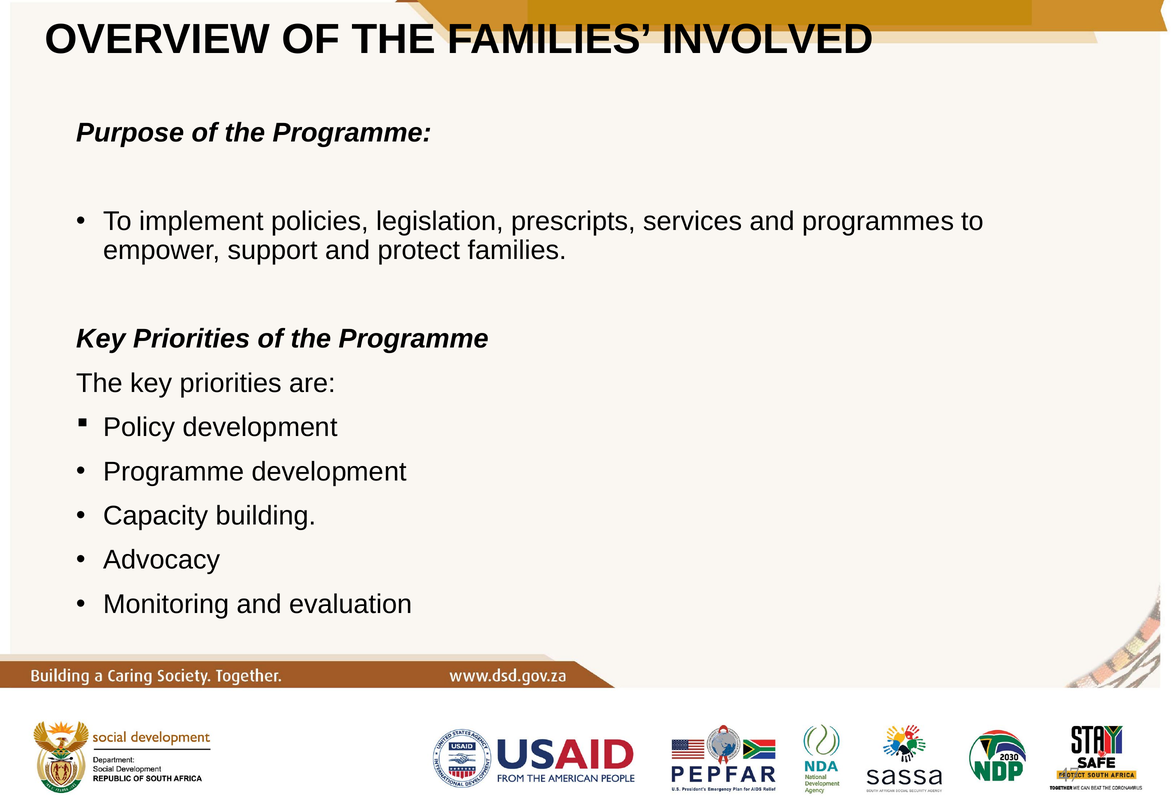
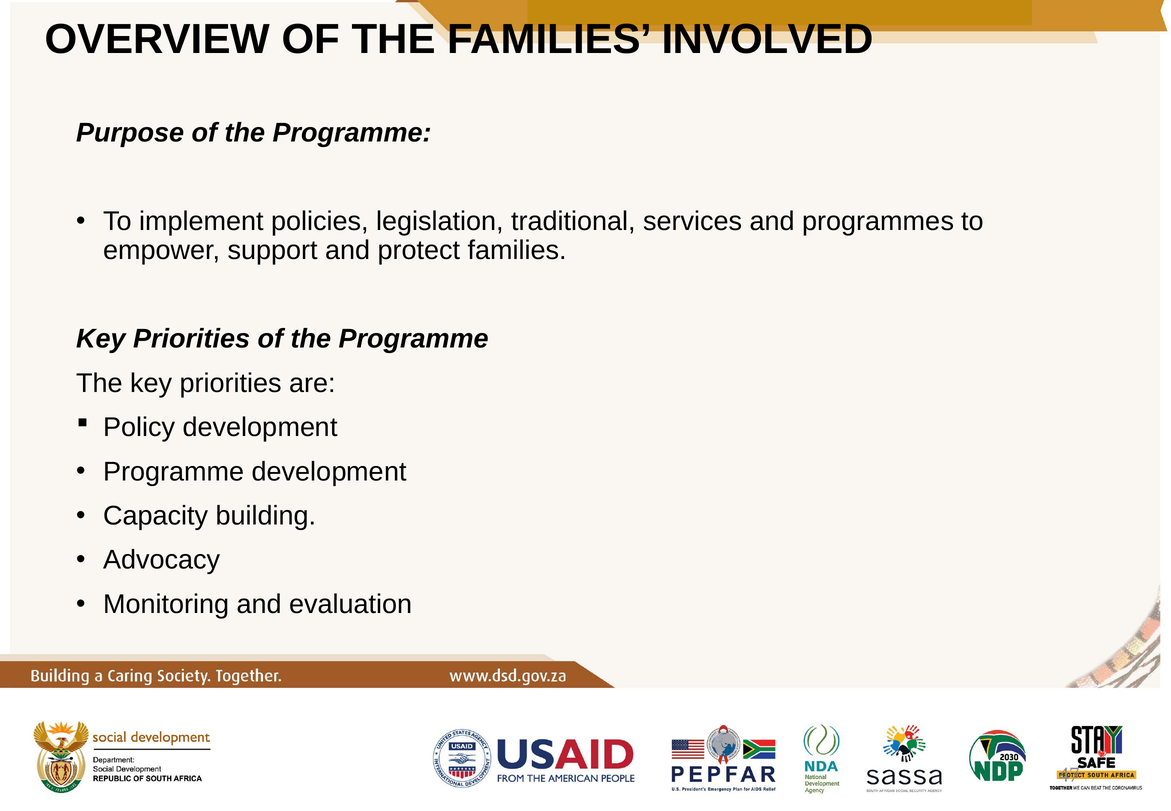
prescripts: prescripts -> traditional (574, 221)
